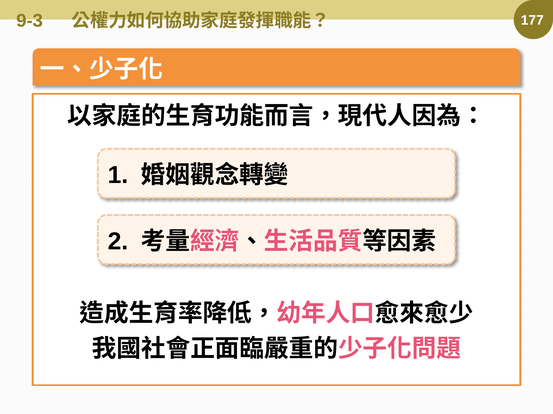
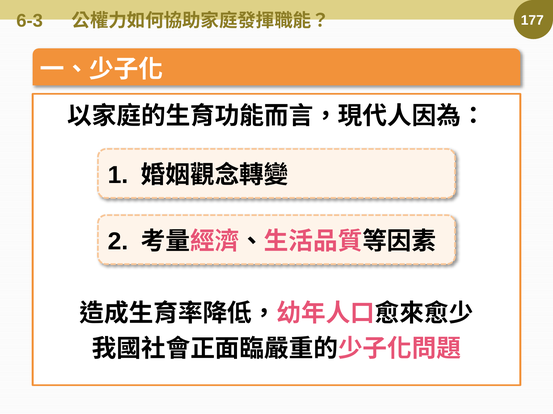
9-3: 9-3 -> 6-3 (30, 21)
